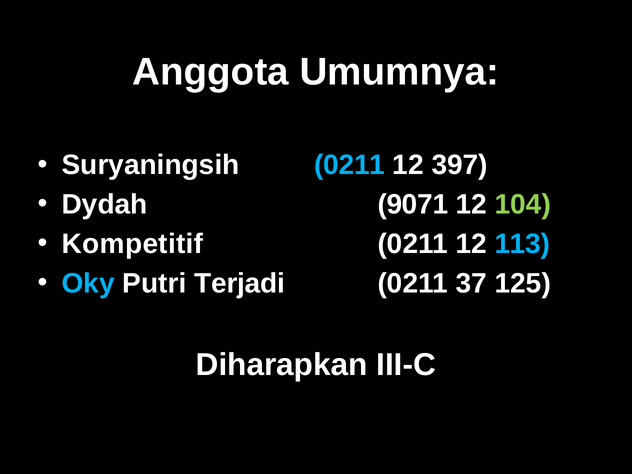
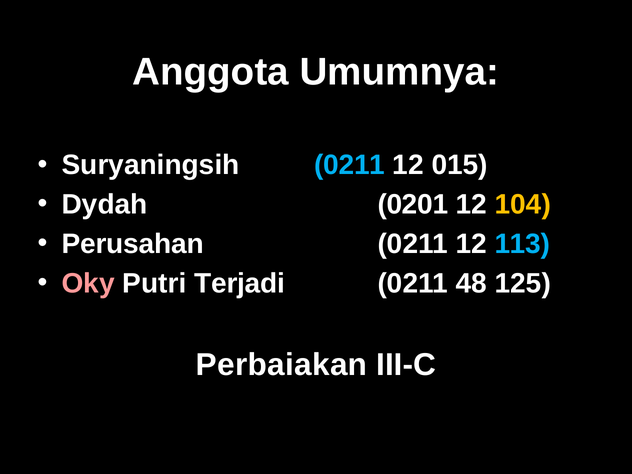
397: 397 -> 015 (460, 165)
9071: 9071 -> 0201 (413, 205)
104 colour: light green -> yellow (523, 205)
Kompetitif: Kompetitif -> Perusahan (133, 244)
Oky colour: light blue -> pink (88, 283)
37: 37 -> 48 (471, 283)
Diharapkan: Diharapkan -> Perbaiakan (282, 365)
